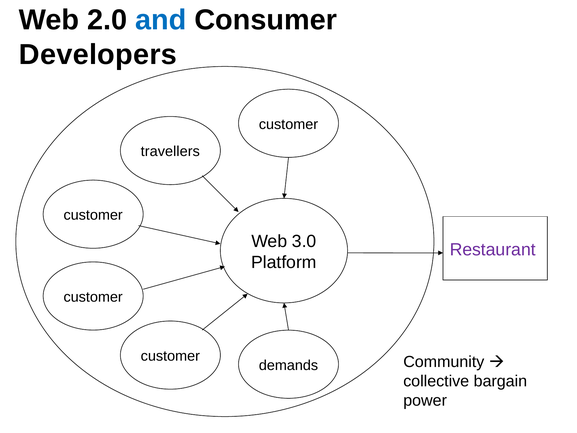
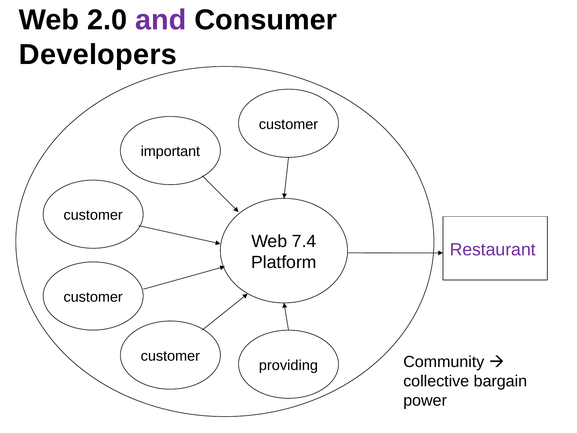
and colour: blue -> purple (161, 20)
travellers: travellers -> important (170, 151)
3.0: 3.0 -> 7.4 (304, 241)
demands: demands -> providing (288, 365)
